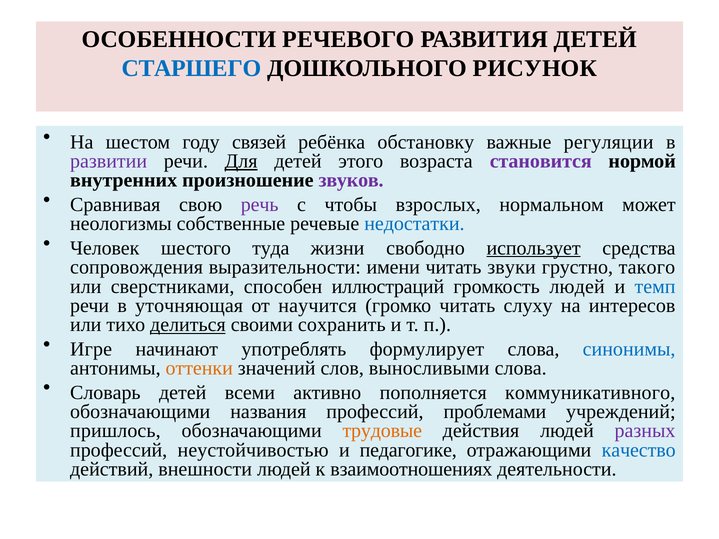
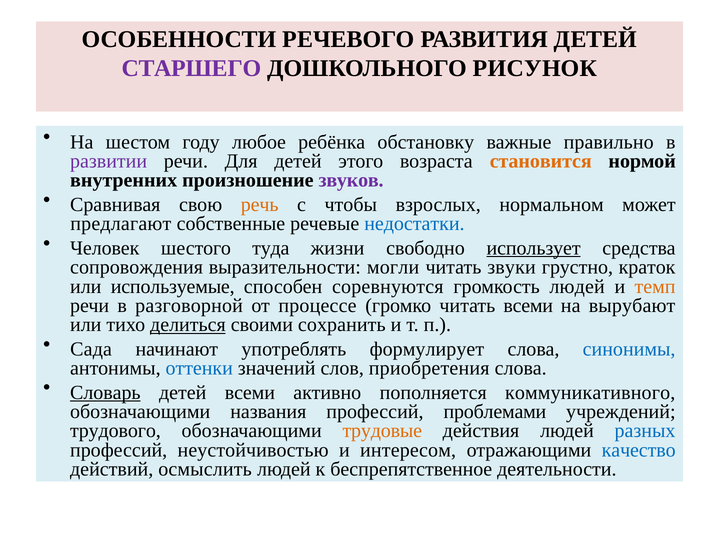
СТАРШЕГО colour: blue -> purple (191, 68)
связей: связей -> любое (259, 142)
регуляции: регуляции -> правильно (609, 142)
Для underline: present -> none (241, 161)
становится colour: purple -> orange (541, 161)
речь colour: purple -> orange (260, 205)
неологизмы: неологизмы -> предлагают (121, 224)
имени: имени -> могли (393, 267)
такого: такого -> краток (647, 267)
сверстниками: сверстниками -> используемые (173, 287)
иллюстраций: иллюстраций -> соревнуются (388, 287)
темп colour: blue -> orange (655, 287)
уточняющая: уточняющая -> разговорной (189, 306)
научится: научится -> процессе (317, 306)
читать слуху: слуху -> всеми (528, 306)
интересов: интересов -> вырубают (632, 306)
Игре: Игре -> Сада (91, 349)
оттенки colour: orange -> blue (199, 368)
выносливыми: выносливыми -> приобретения (429, 368)
Словарь underline: none -> present (105, 393)
пришлось: пришлось -> трудового (115, 431)
разных colour: purple -> blue (645, 431)
педагогике: педагогике -> интересом (408, 450)
внешности: внешности -> осмыслить (205, 469)
взаимоотношениях: взаимоотношениях -> беспрепятственное (411, 469)
